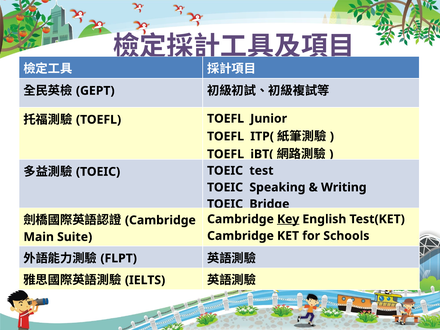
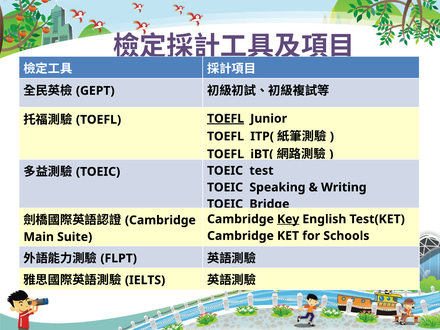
TOEFL underline: none -> present (226, 119)
